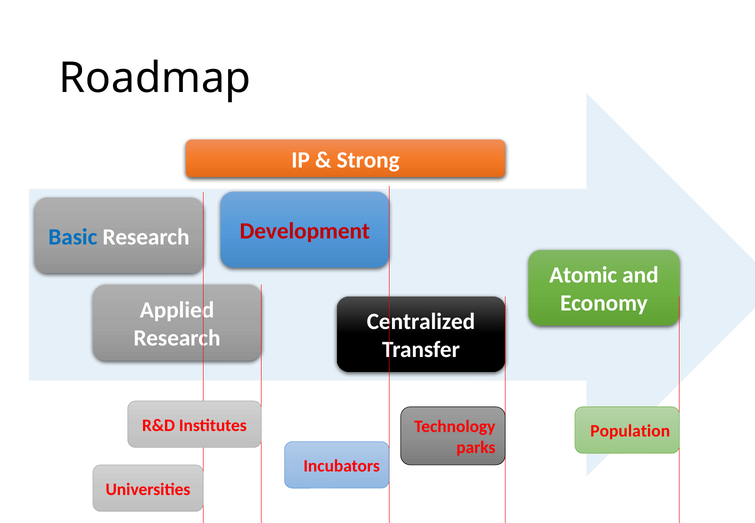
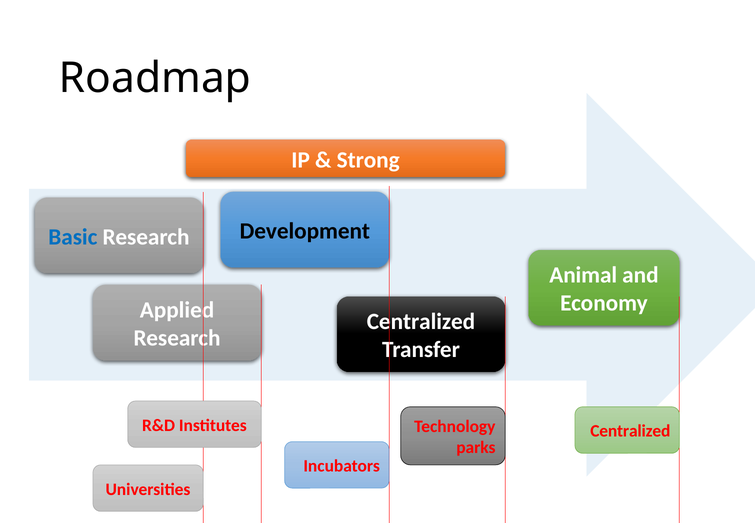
Development colour: red -> black (305, 231)
Atomic: Atomic -> Animal (583, 275)
Population: Population -> Centralized (630, 431)
